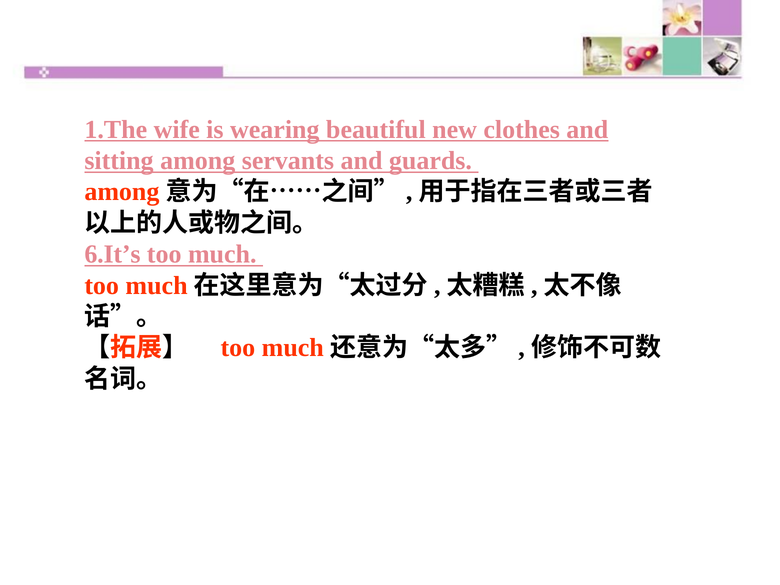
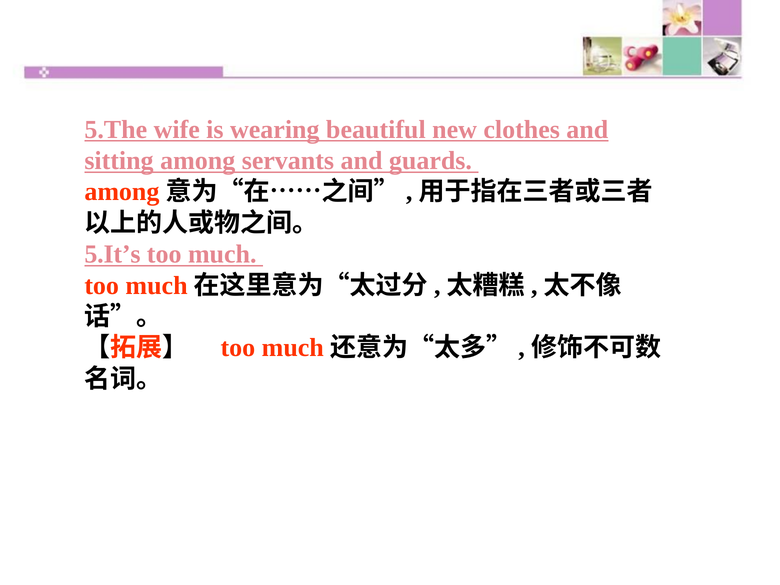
1.The: 1.The -> 5.The (116, 129)
6.It’s: 6.It’s -> 5.It’s (112, 254)
